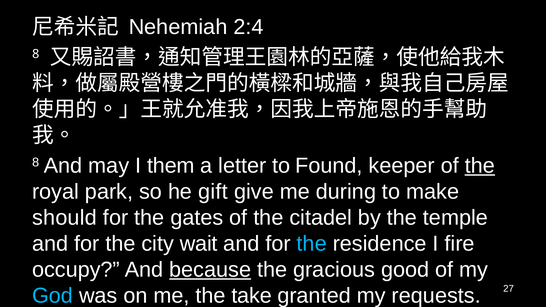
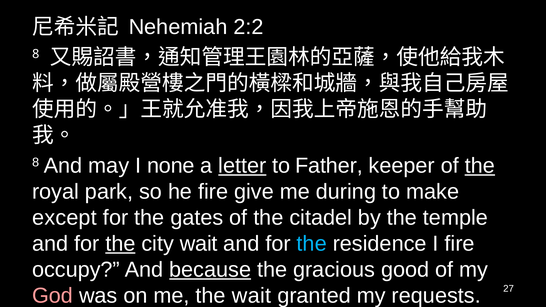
2:4: 2:4 -> 2:2 (248, 27)
them: them -> none (171, 166)
letter underline: none -> present (242, 166)
Found: Found -> Father (329, 166)
he gift: gift -> fire (213, 192)
should: should -> except (64, 218)
the underline: none -> present (120, 244)
God colour: light blue -> pink (53, 296)
the take: take -> wait (251, 296)
